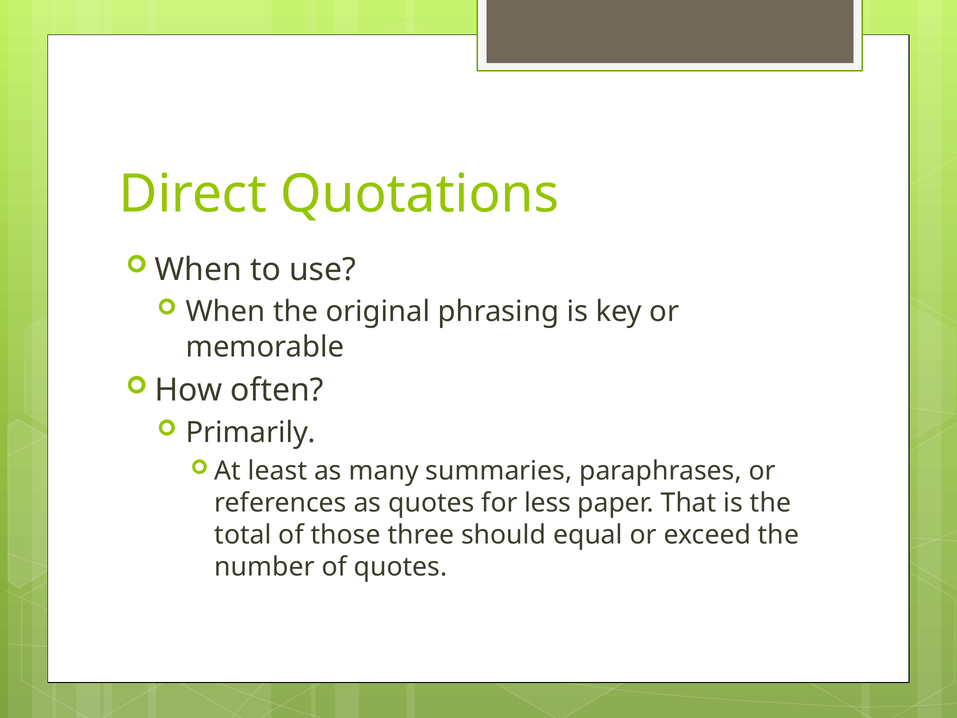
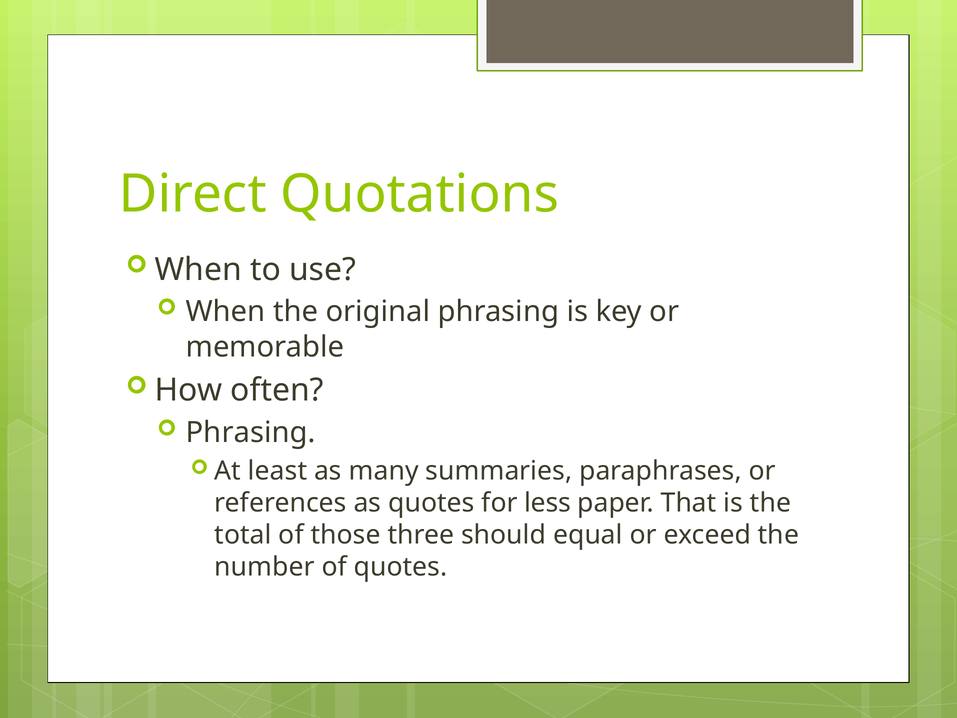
Primarily: Primarily -> Phrasing (251, 432)
